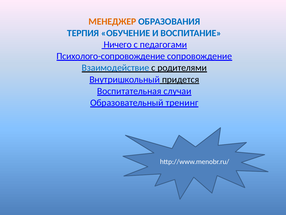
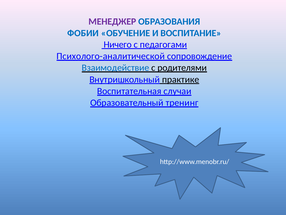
МЕНЕДЖЕР colour: orange -> purple (112, 22)
ТЕРПИЯ: ТЕРПИЯ -> ФОБИИ (83, 33)
Психолого-сопровождение: Психолого-сопровождение -> Психолого-аналитической (111, 56)
придется: придется -> практике (181, 79)
